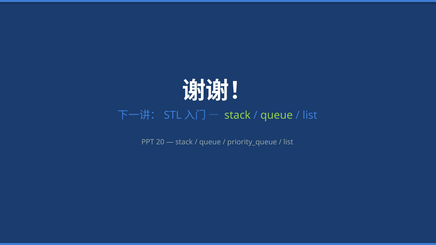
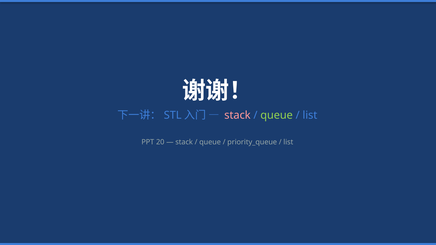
stack colour: light green -> pink (237, 115)
